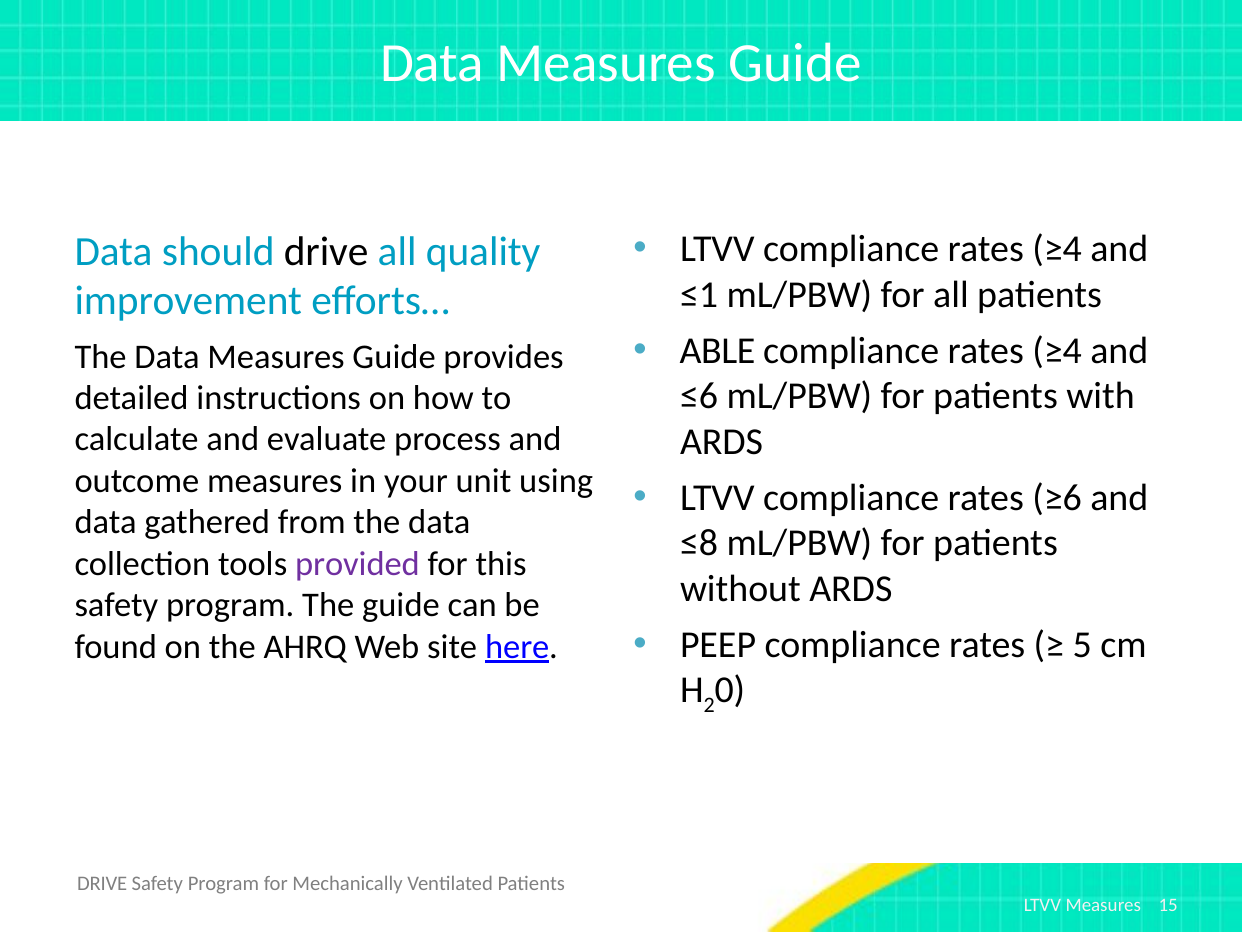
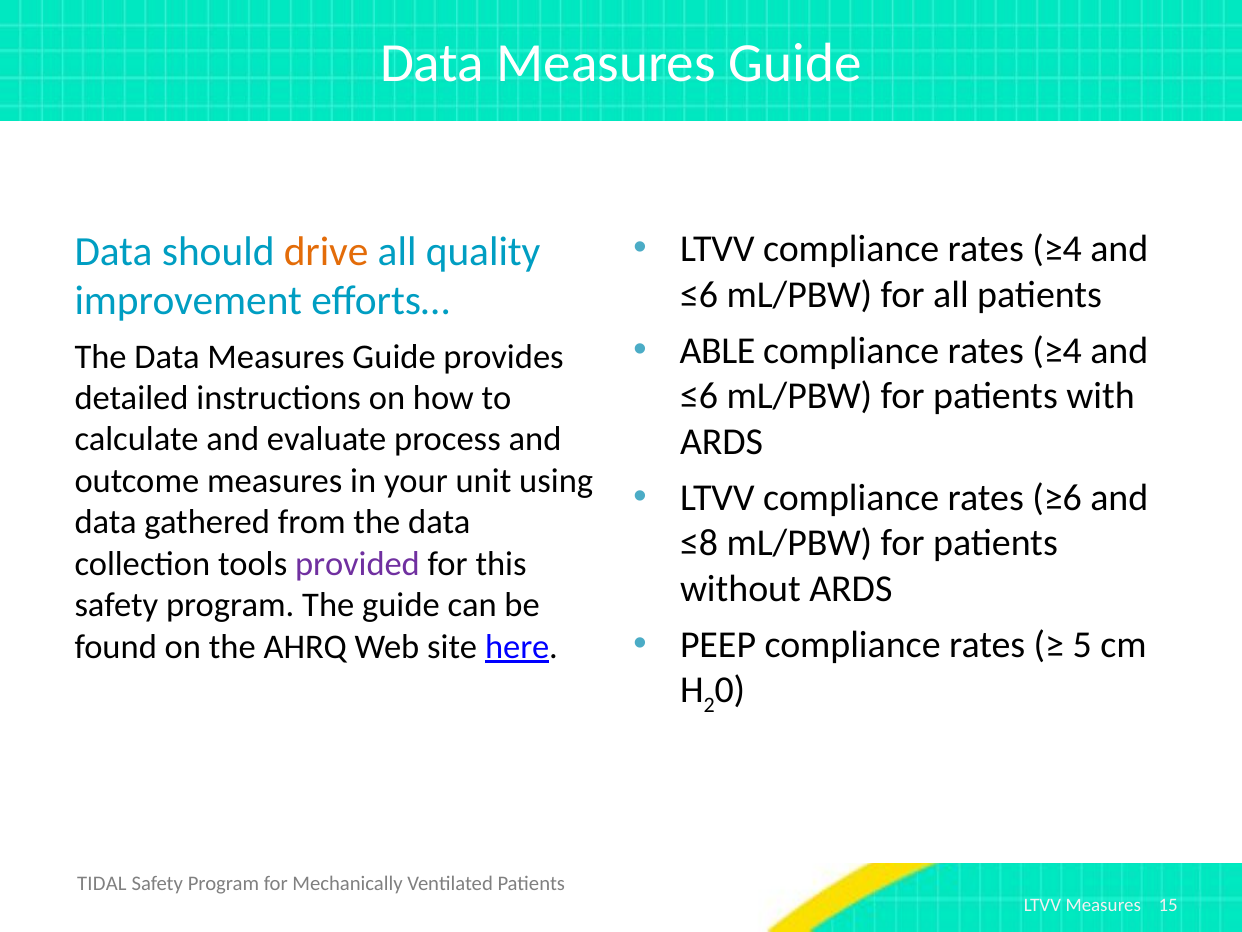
drive colour: black -> orange (326, 251)
≤1: ≤1 -> ≤6 (699, 295)
DRIVE: DRIVE -> TIDAL (102, 883)
